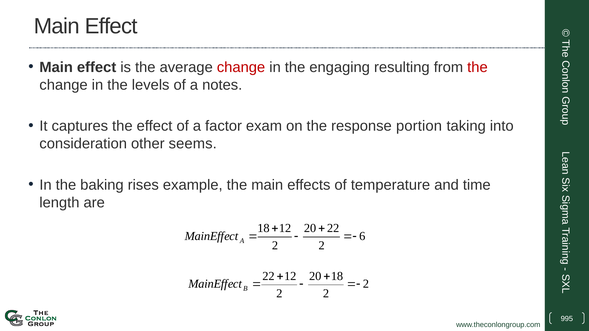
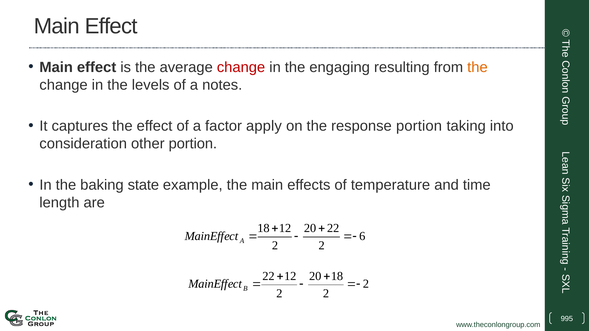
the colour: red -> orange (477, 67)
exam: exam -> apply (264, 126)
other seems: seems -> portion (193, 144)
rises: rises -> state (143, 185)
